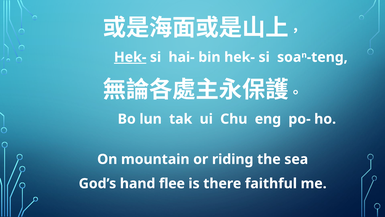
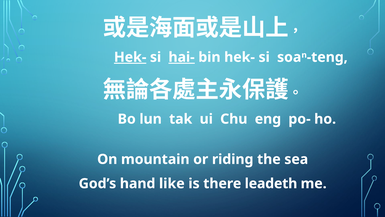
hai- underline: none -> present (182, 57)
flee: flee -> like (172, 183)
faithful: faithful -> leadeth (271, 183)
